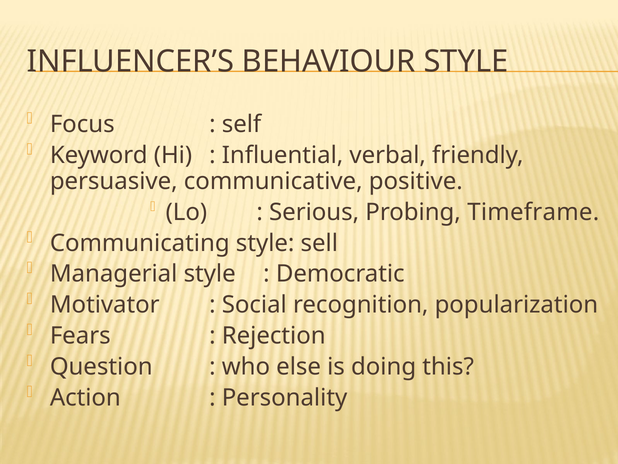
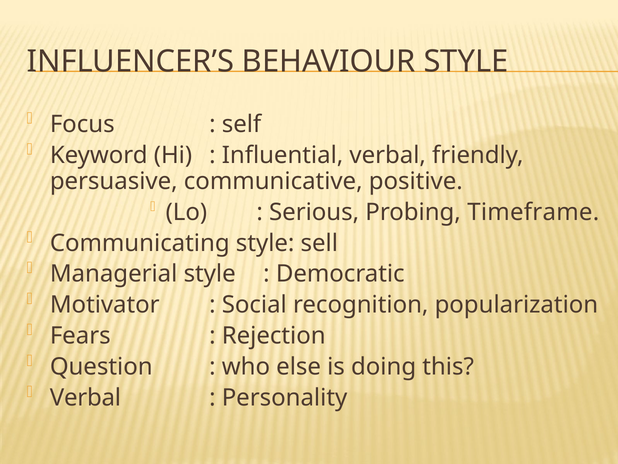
Action: Action -> Verbal (85, 397)
